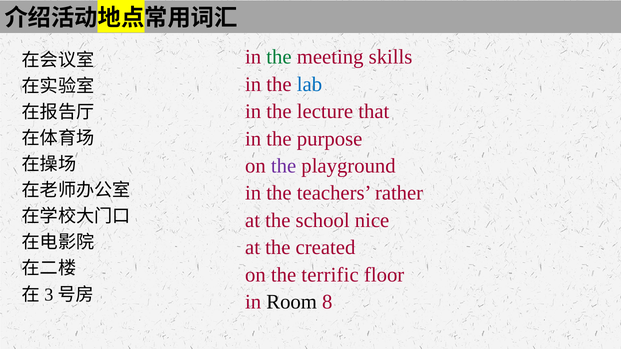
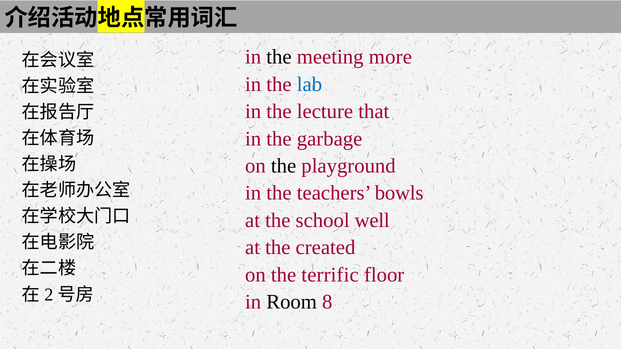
the colour: green -> black (279, 57)
skills: skills -> more (390, 57)
purpose: purpose -> garbage (330, 139)
the colour: purple -> black (284, 166)
rather: rather -> bowls (399, 193)
nice: nice -> well (372, 221)
3: 3 -> 2 (49, 295)
